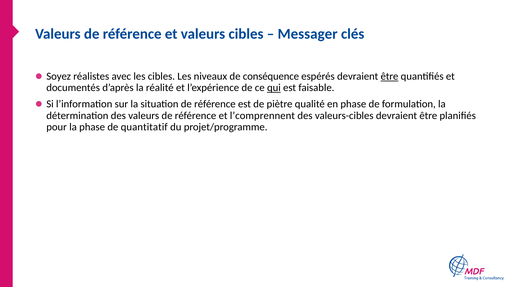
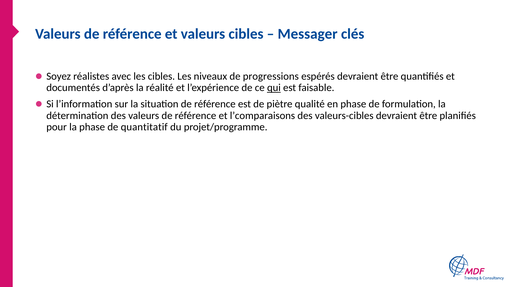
conséquence: conséquence -> progressions (271, 76)
être underline: present -> none (389, 76)
l’comprennent: l’comprennent -> l’comparaisons (262, 116)
